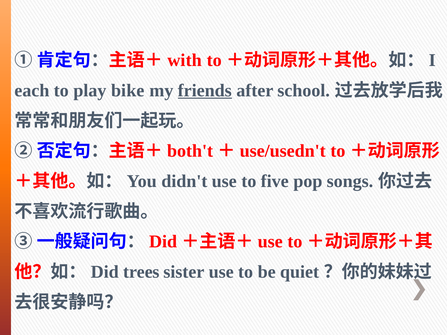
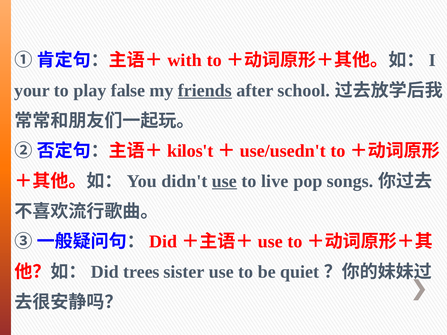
each: each -> your (32, 91)
bike: bike -> false (128, 91)
both't: both't -> kilos't (190, 151)
use underline: none -> present (224, 181)
five: five -> live (275, 181)
